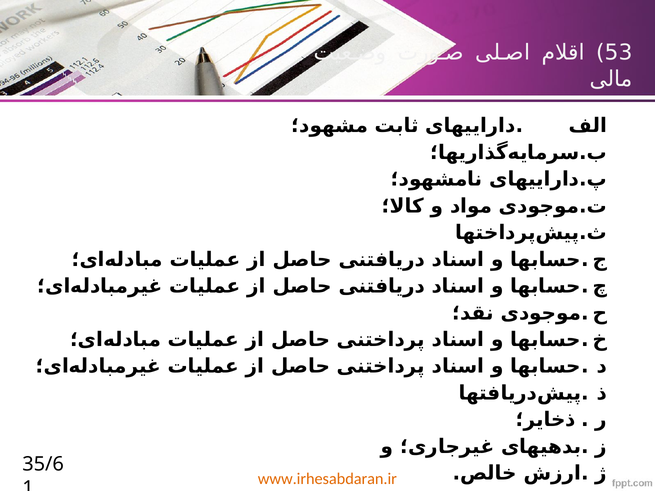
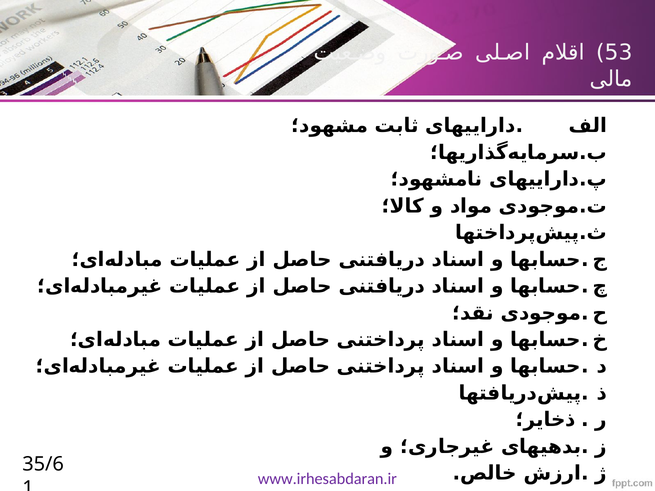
www.irhesabdaran.ir colour: orange -> purple (327, 479)
